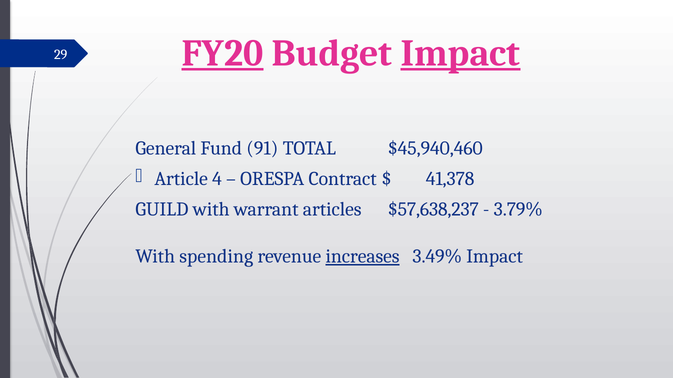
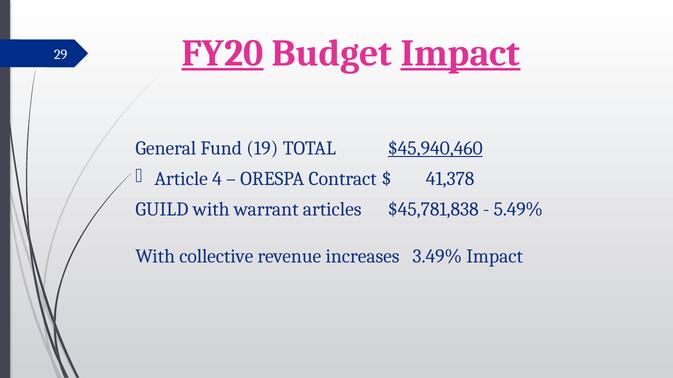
91: 91 -> 19 (262, 148)
$45,940,460 underline: none -> present (435, 148)
$57,638,237: $57,638,237 -> $45,781,838 (433, 210)
3.79%: 3.79% -> 5.49% (518, 210)
spending: spending -> collective (216, 257)
increases underline: present -> none (363, 257)
